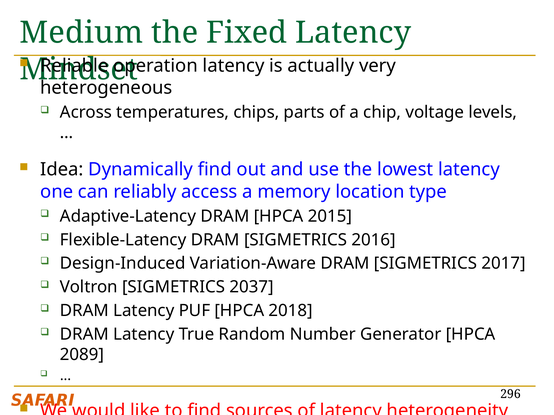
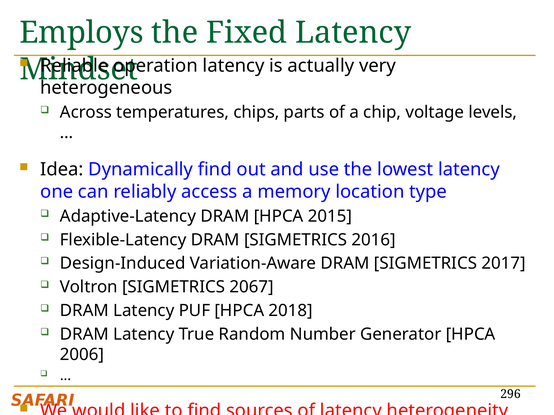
Medium: Medium -> Employs (82, 33)
2037: 2037 -> 2067 (252, 287)
2089: 2089 -> 2006 (82, 355)
